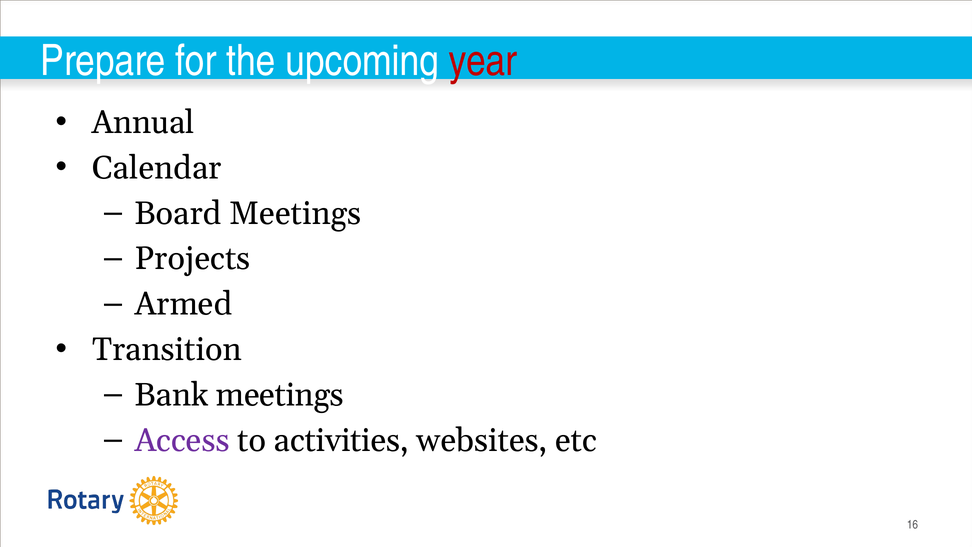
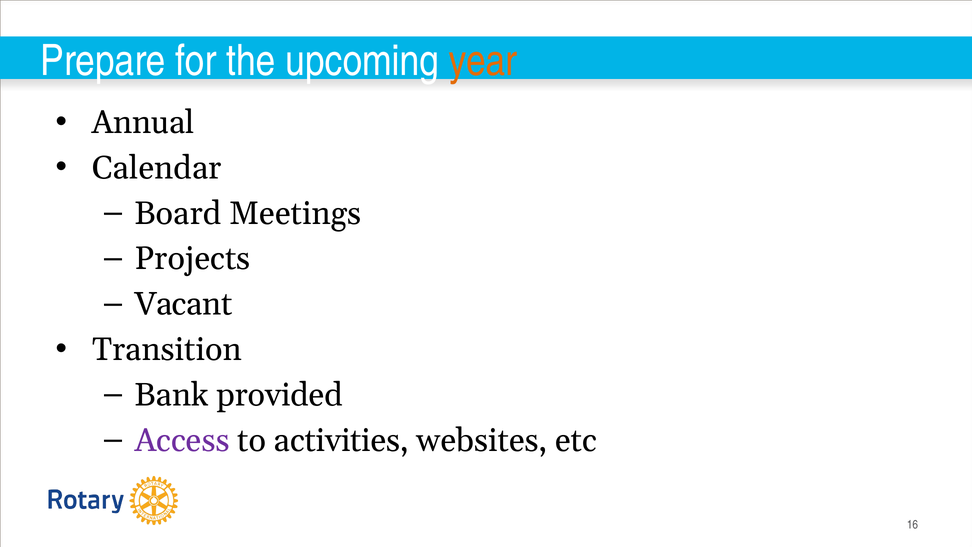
year colour: red -> orange (483, 61)
Armed: Armed -> Vacant (184, 304)
Bank meetings: meetings -> provided (280, 395)
